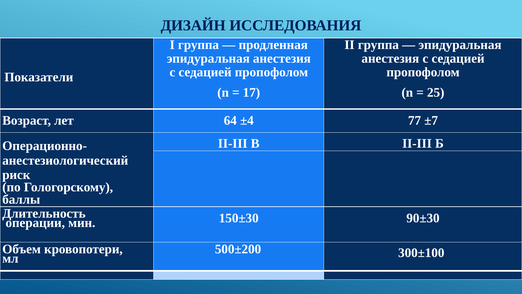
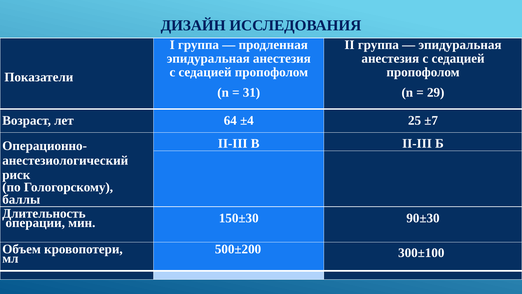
17: 17 -> 31 (251, 92)
25: 25 -> 29 (436, 93)
77: 77 -> 25 (415, 121)
